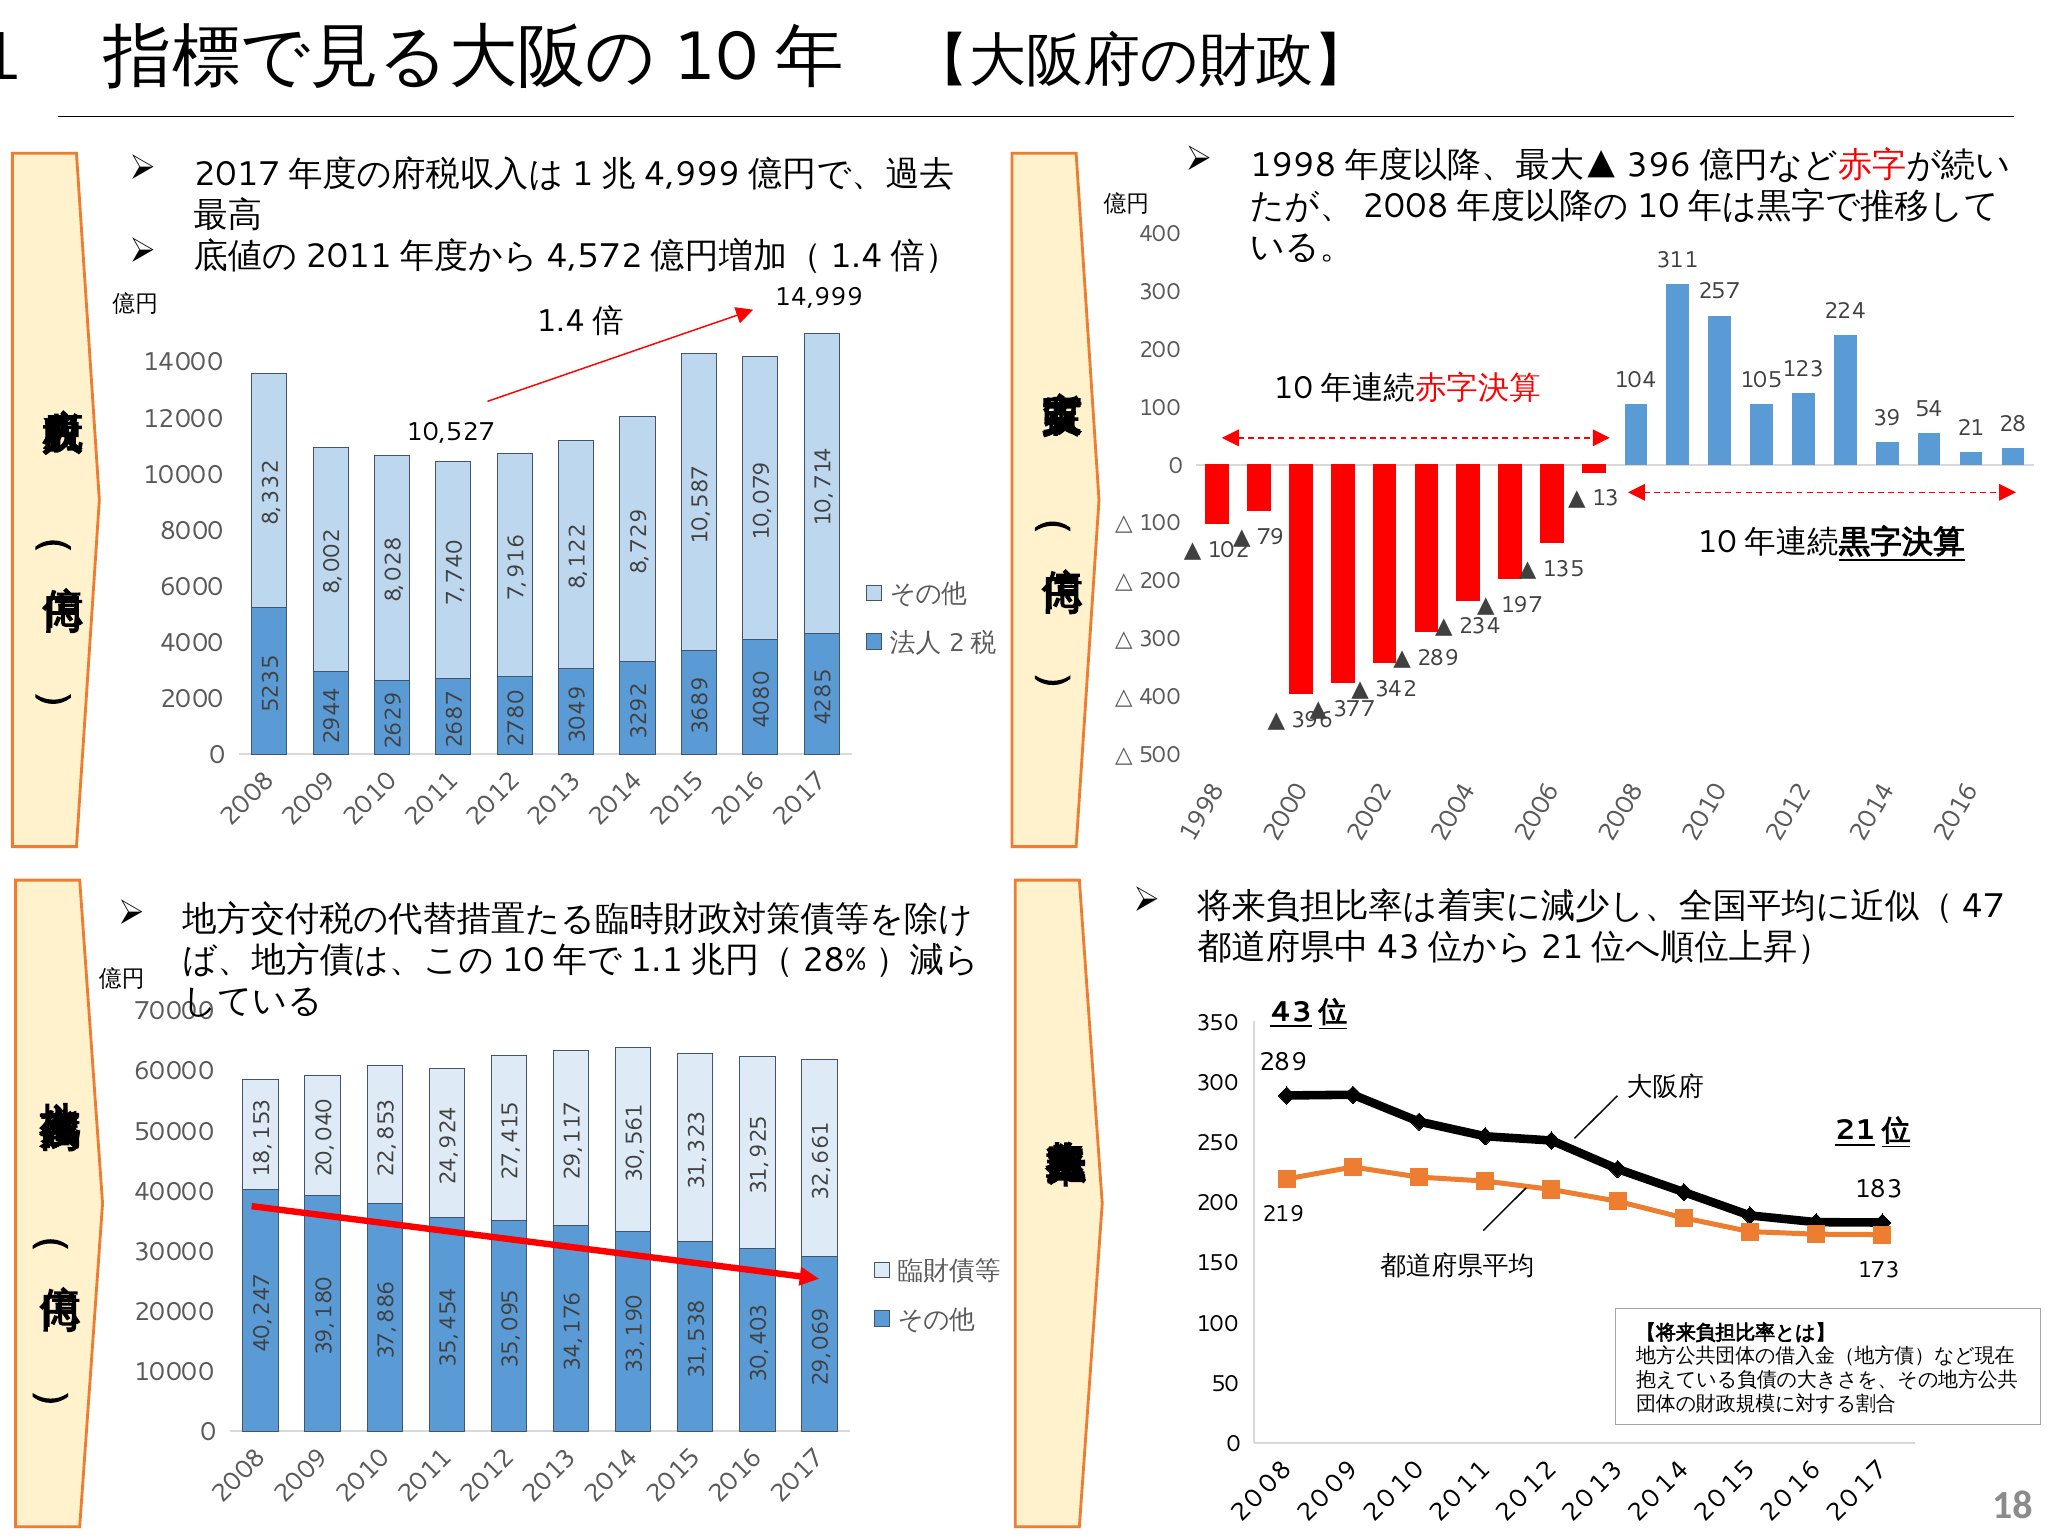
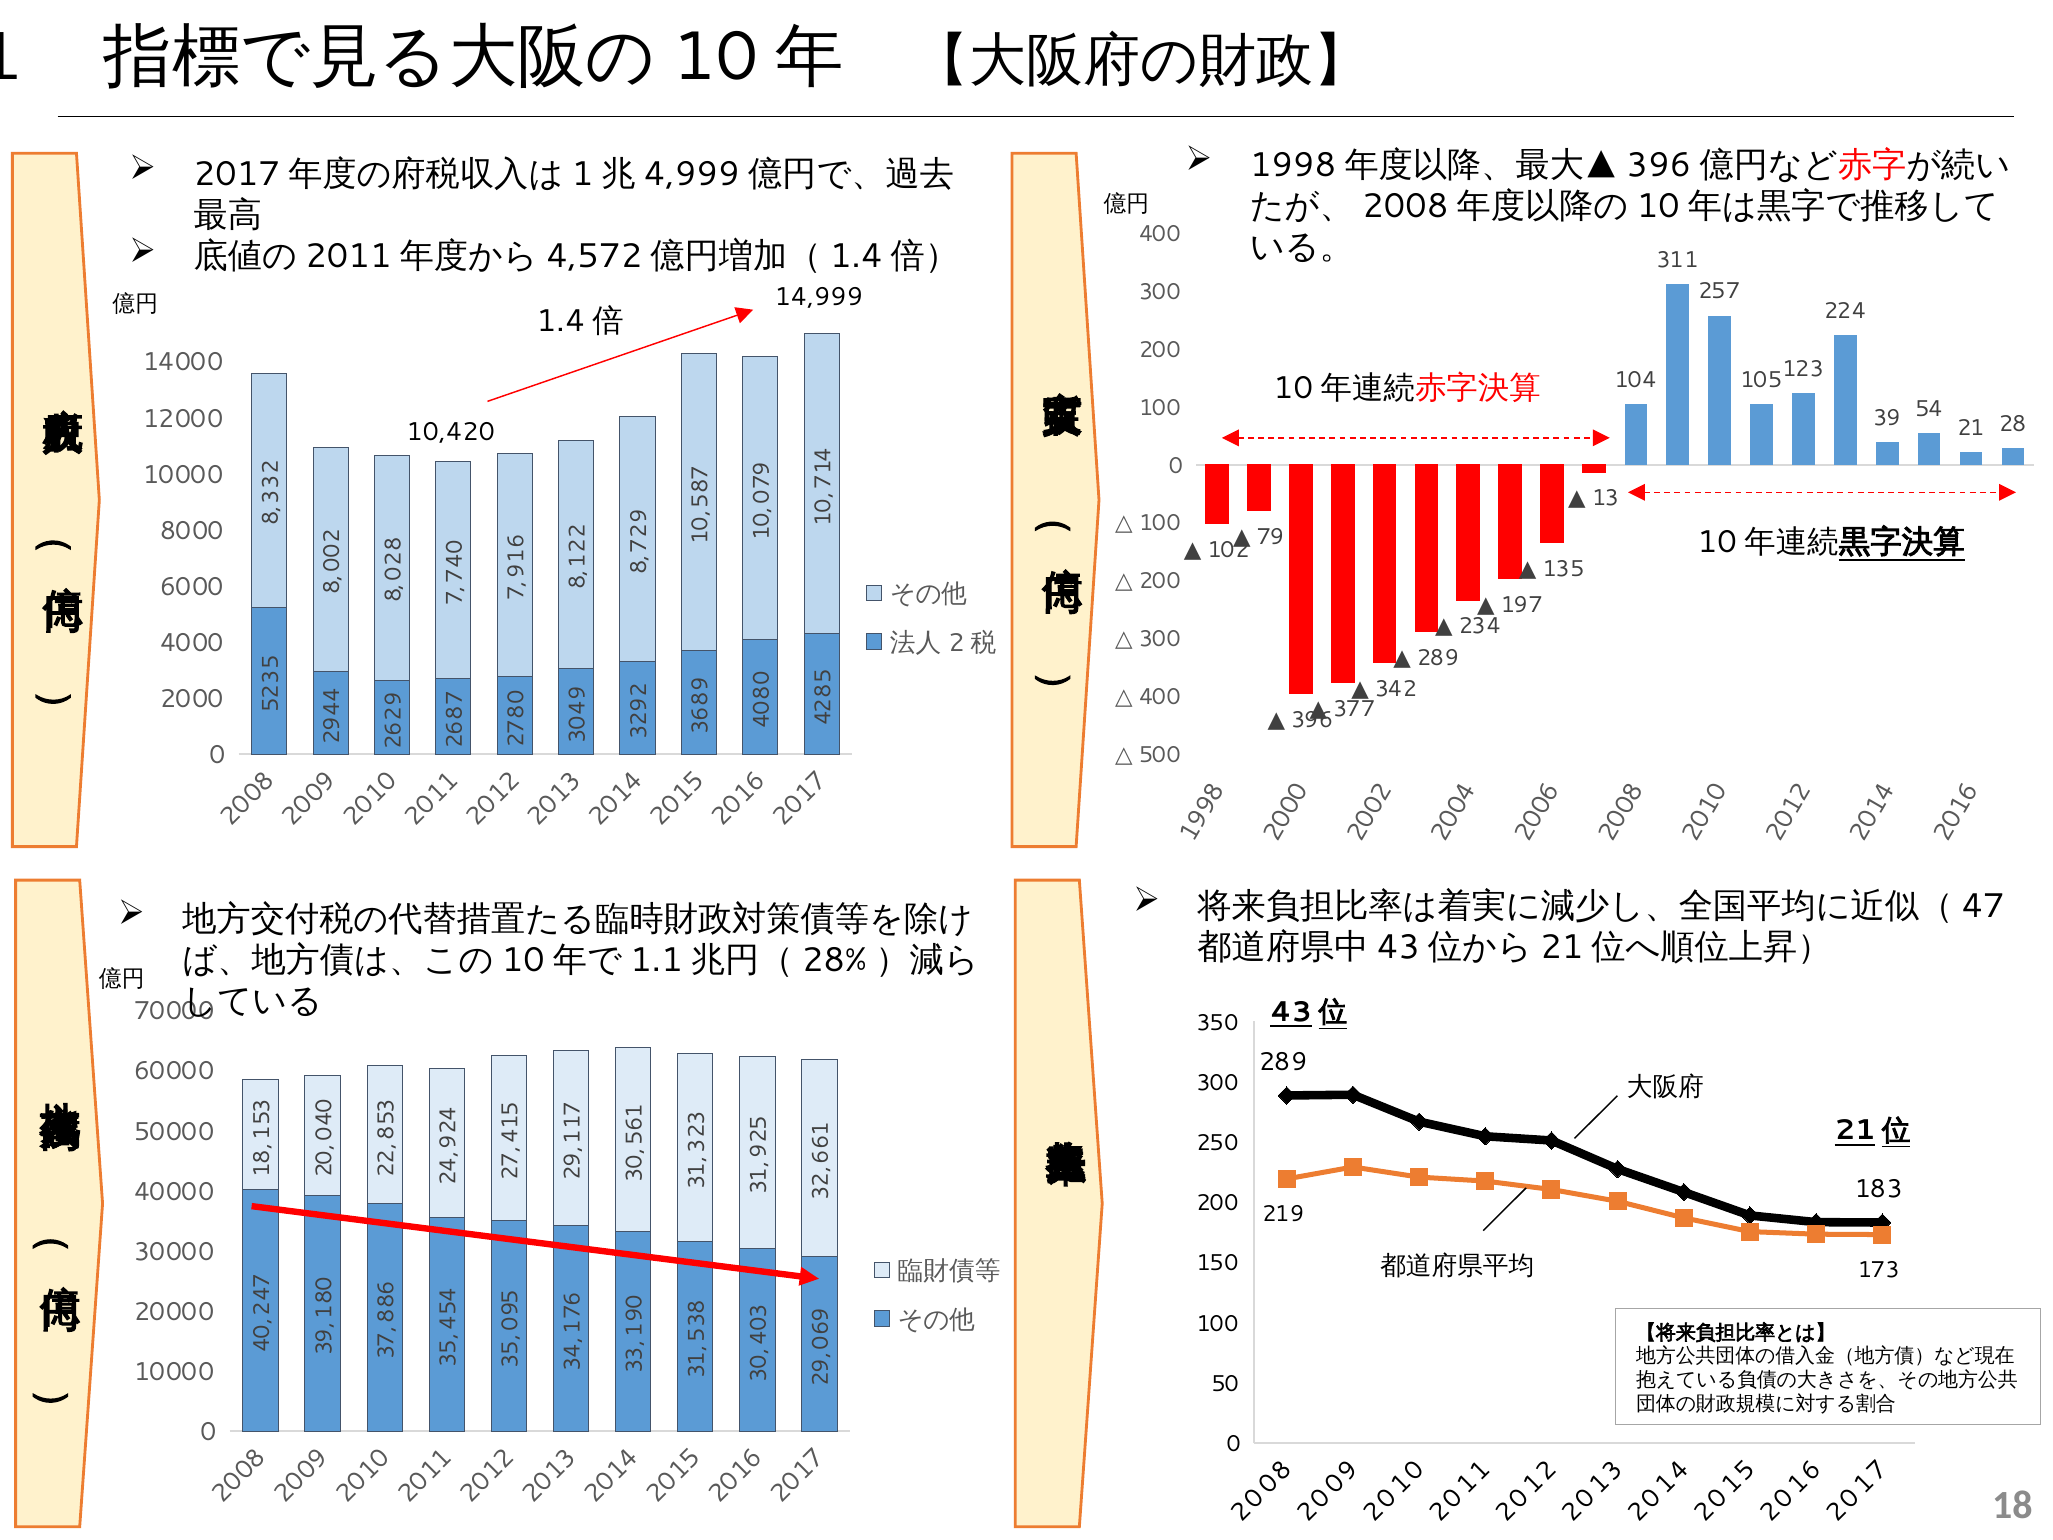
10,527: 10,527 -> 10,420 (451, 432)
